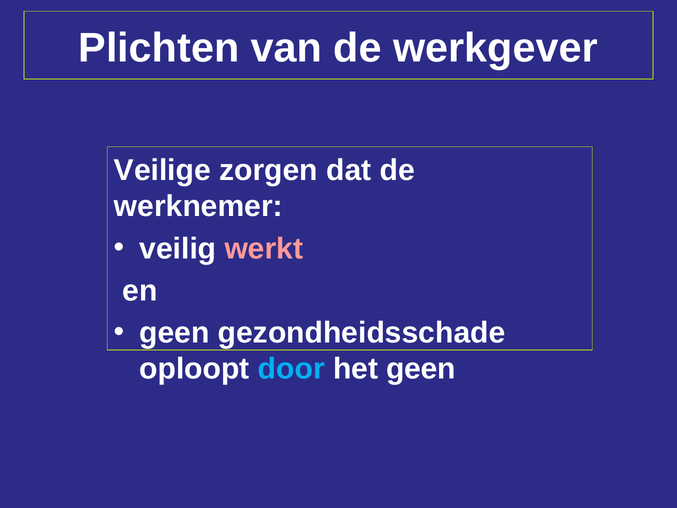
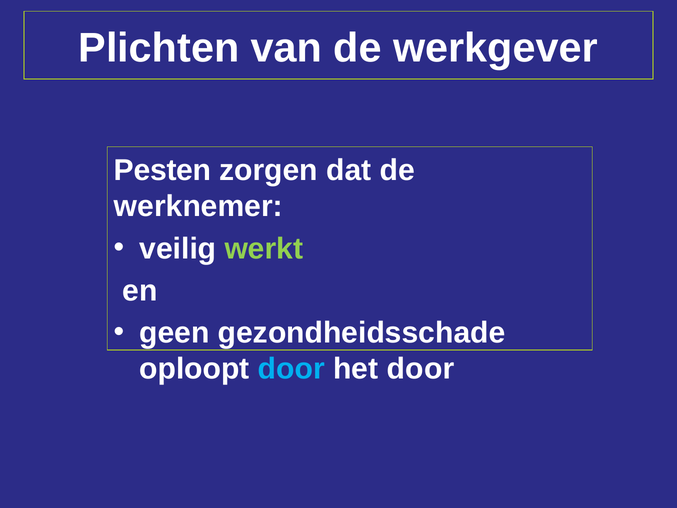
Veilige: Veilige -> Pesten (163, 170)
werkt colour: pink -> light green (264, 248)
het geen: geen -> door (421, 369)
